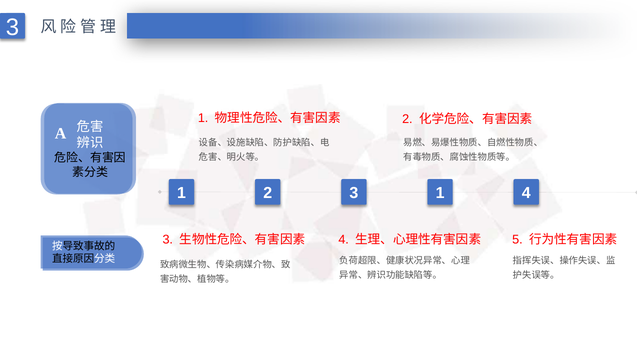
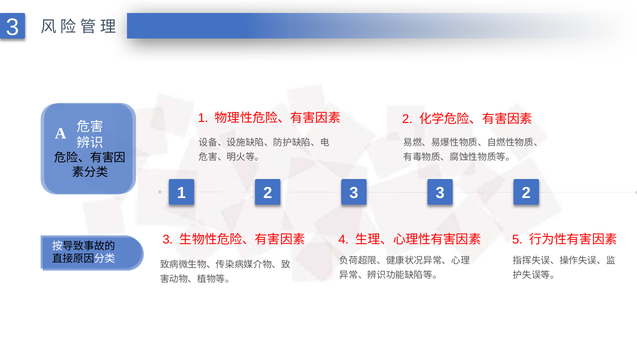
1 1: 1 -> 3 (440, 193)
2 4: 4 -> 2 (526, 193)
